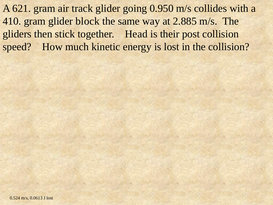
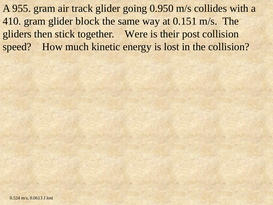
621: 621 -> 955 (22, 8)
2.885: 2.885 -> 0.151 (185, 21)
Head: Head -> Were (136, 34)
